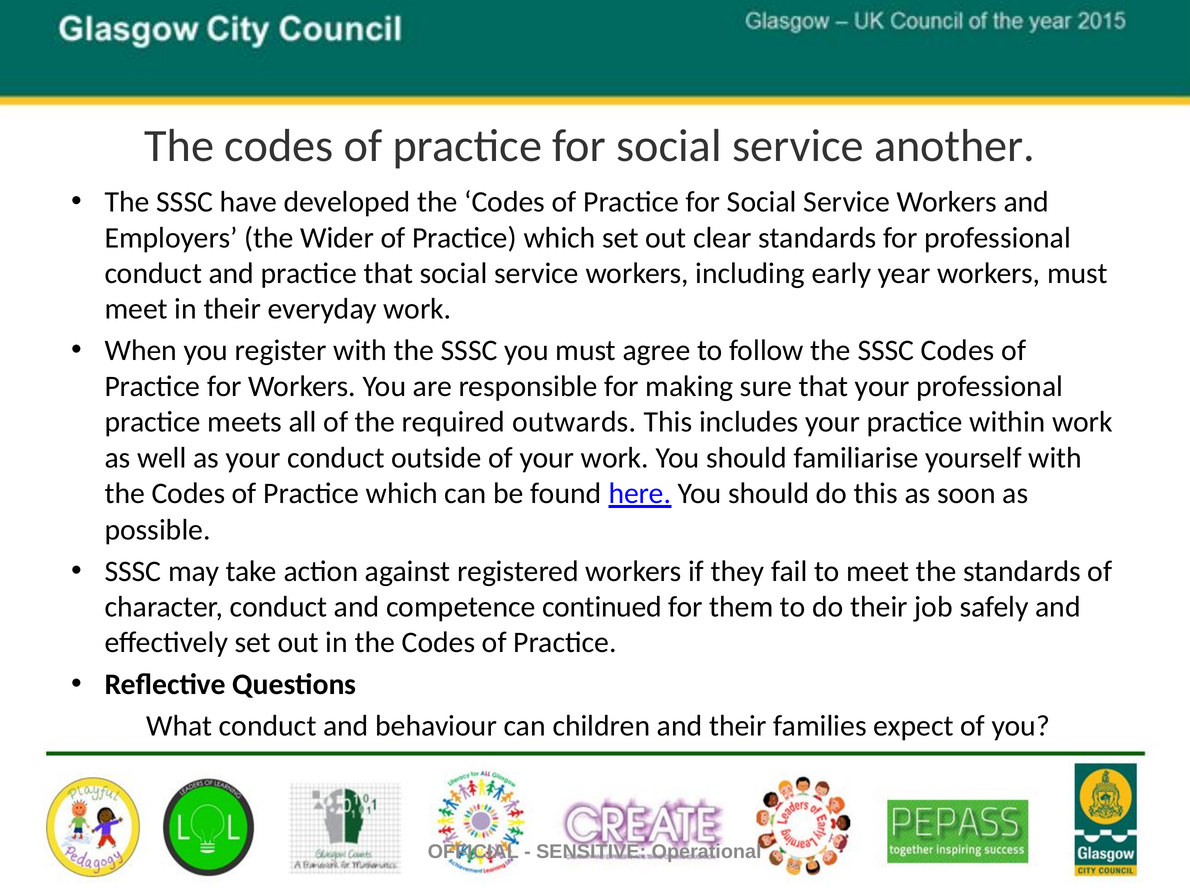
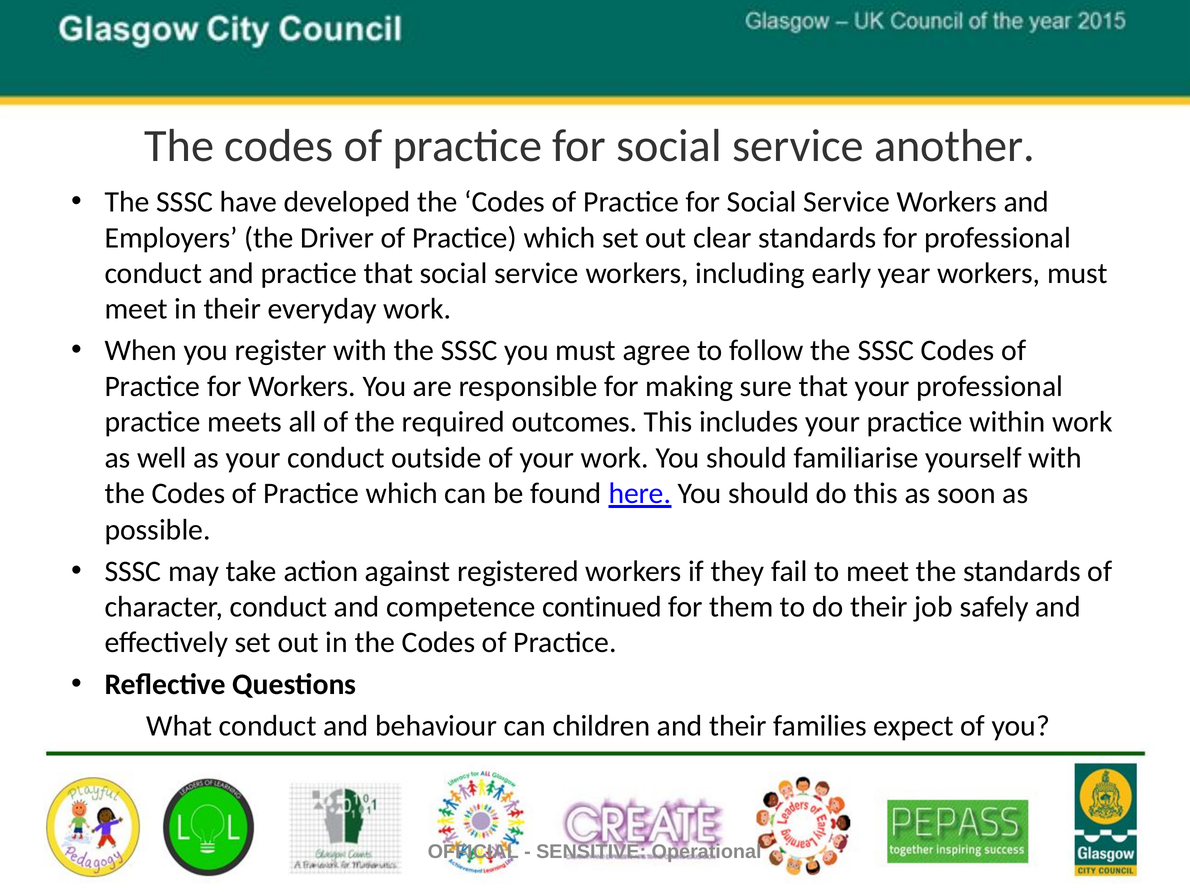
Wider: Wider -> Driver (337, 238)
outwards: outwards -> outcomes (575, 422)
